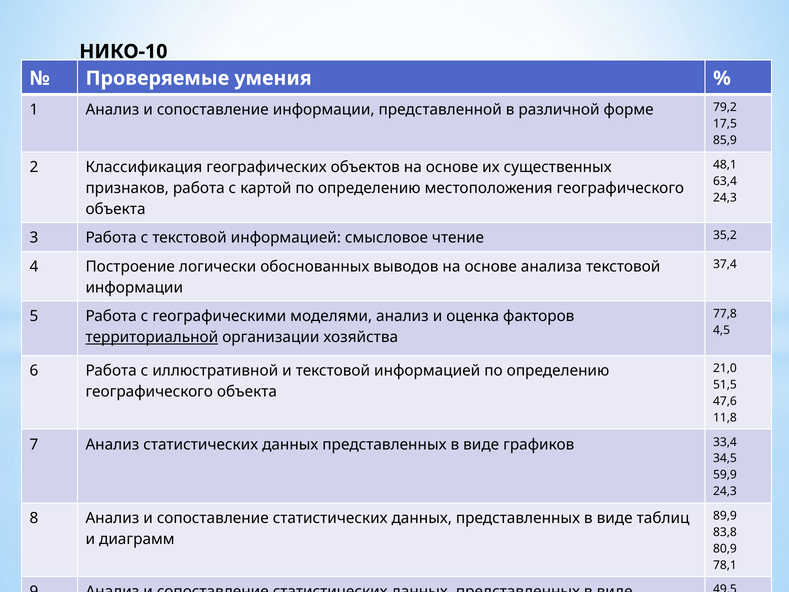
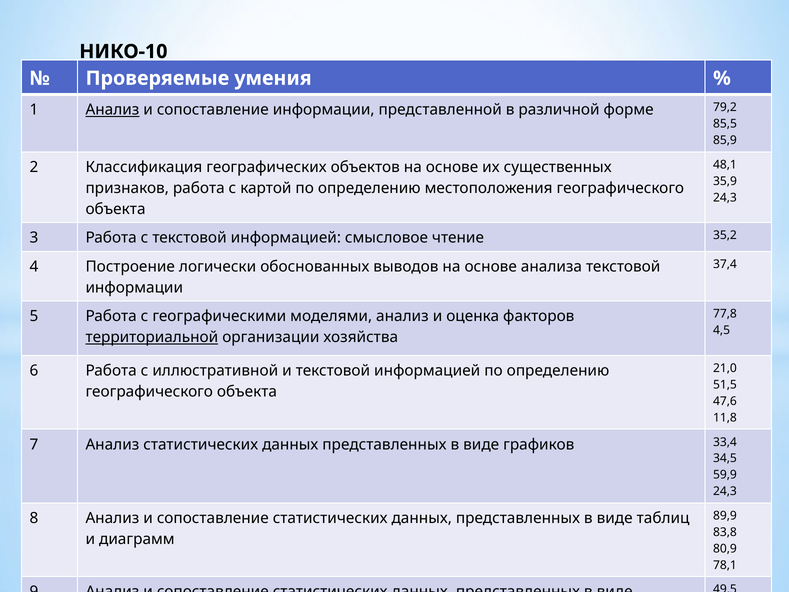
Анализ underline: none -> present (112, 110)
17,5: 17,5 -> 85,5 (725, 124)
63,4: 63,4 -> 35,9 (725, 181)
